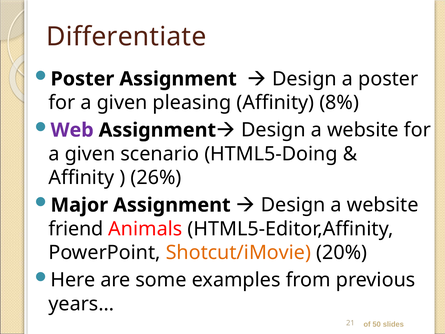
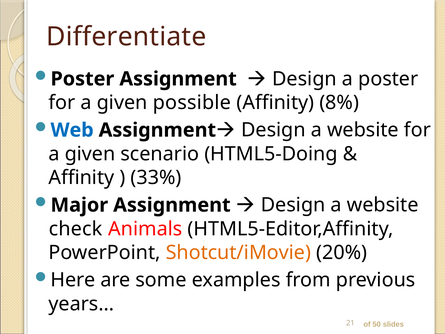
pleasing: pleasing -> possible (192, 103)
Web colour: purple -> blue (72, 130)
26%: 26% -> 33% (156, 177)
friend: friend -> check (76, 229)
